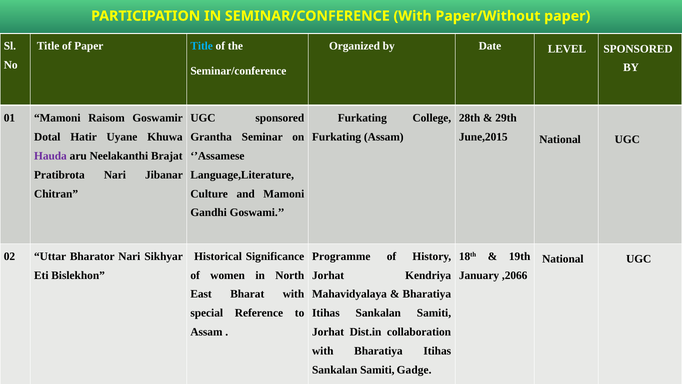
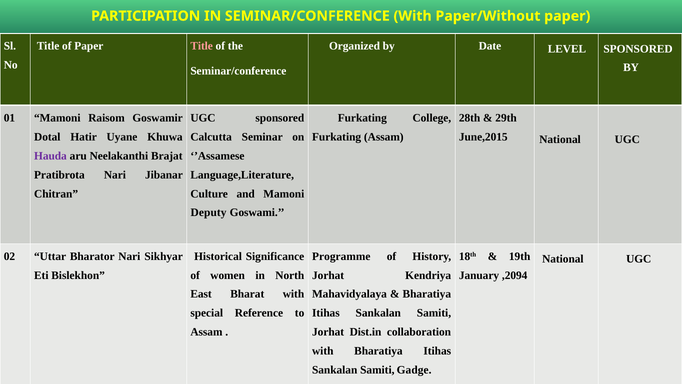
Title colour: light blue -> pink (202, 46)
Grantha: Grantha -> Calcutta (211, 137)
Gandhi: Gandhi -> Deputy (209, 213)
,2066: ,2066 -> ,2094 (515, 275)
